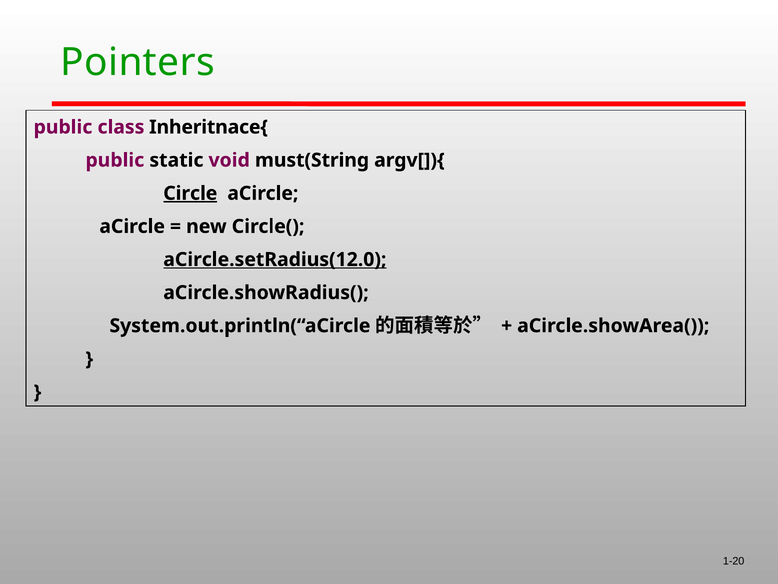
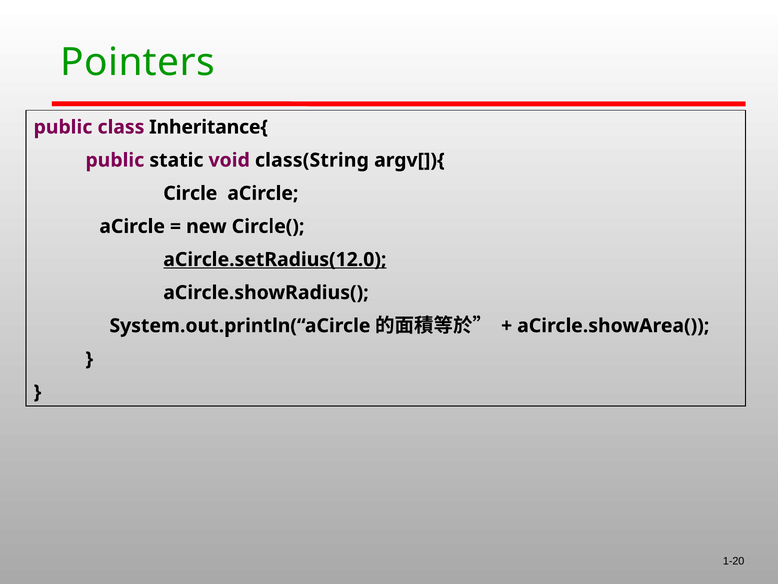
Inheritnace{: Inheritnace{ -> Inheritance{ (209, 127)
must(String: must(String -> class(String (312, 160)
Circle underline: present -> none (190, 193)
